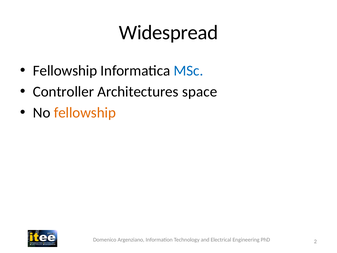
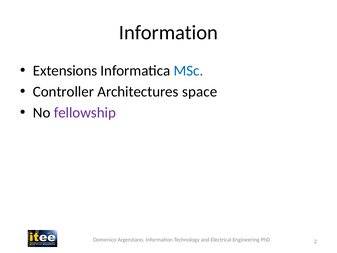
Widespread: Widespread -> Information (168, 33)
Fellowship: Fellowship -> Extensions (65, 71)
fellowship colour: orange -> purple (85, 113)
